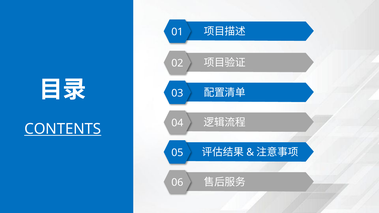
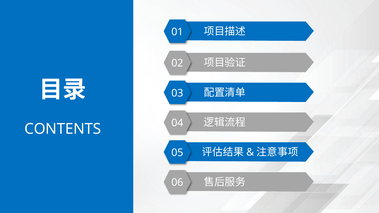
CONTENTS underline: present -> none (63, 129)
